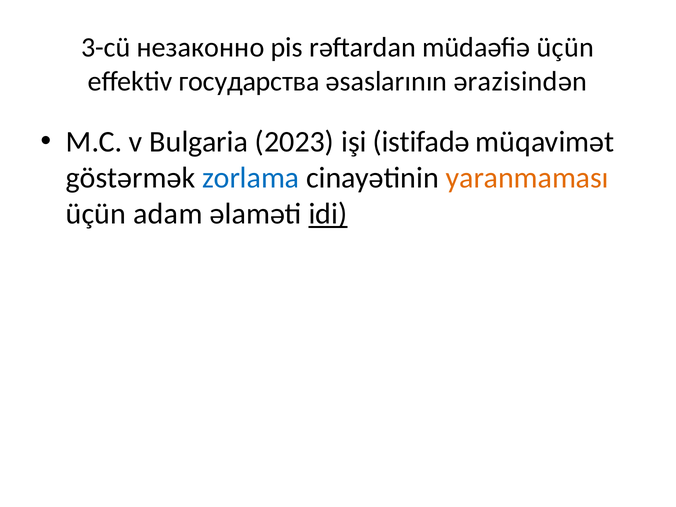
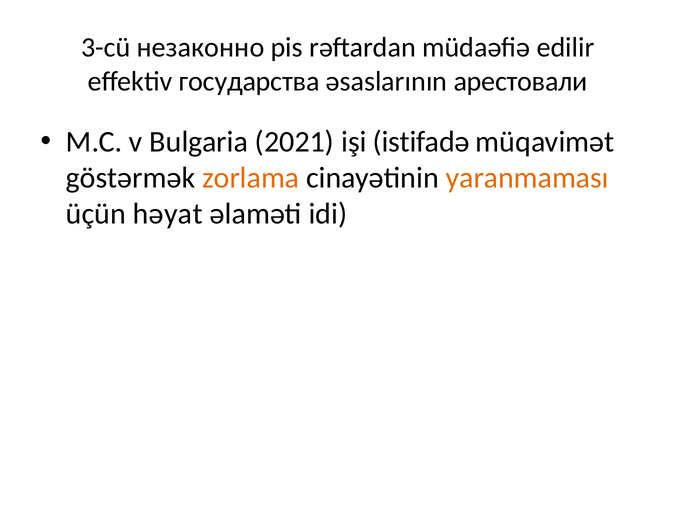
müdaəfiə üçün: üçün -> edilir (566, 48)
ərazisindən: ərazisindən -> арестовали (521, 81)
2023: 2023 -> 2021 (295, 142)
zorlama colour: blue -> orange (251, 178)
adam: adam -> həyat (168, 214)
idi underline: present -> none (328, 214)
